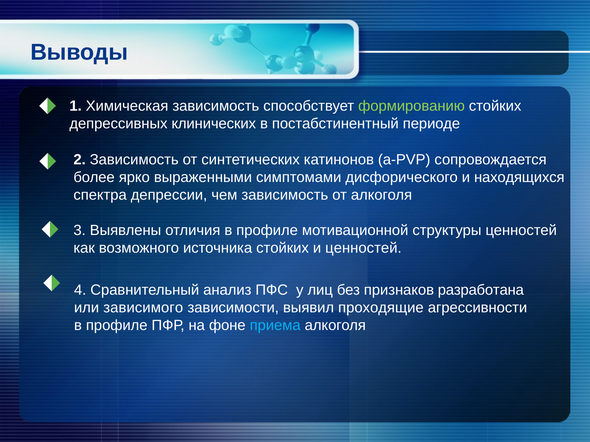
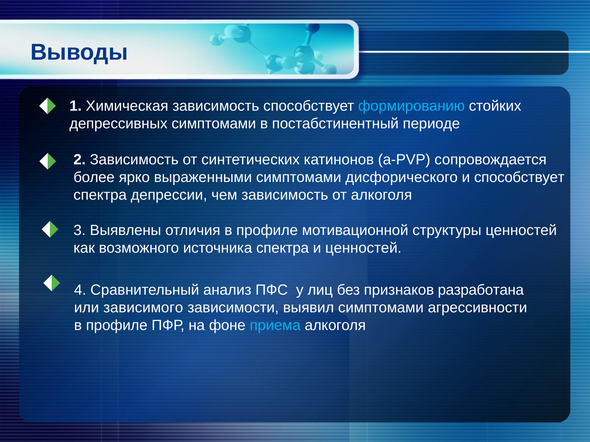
формированию colour: light green -> light blue (412, 106)
депрессивных клинических: клинических -> симптомами (214, 124)
и находящихся: находящихся -> способствует (519, 177)
источника стойких: стойких -> спектра (283, 248)
выявил проходящие: проходящие -> симптомами (381, 308)
